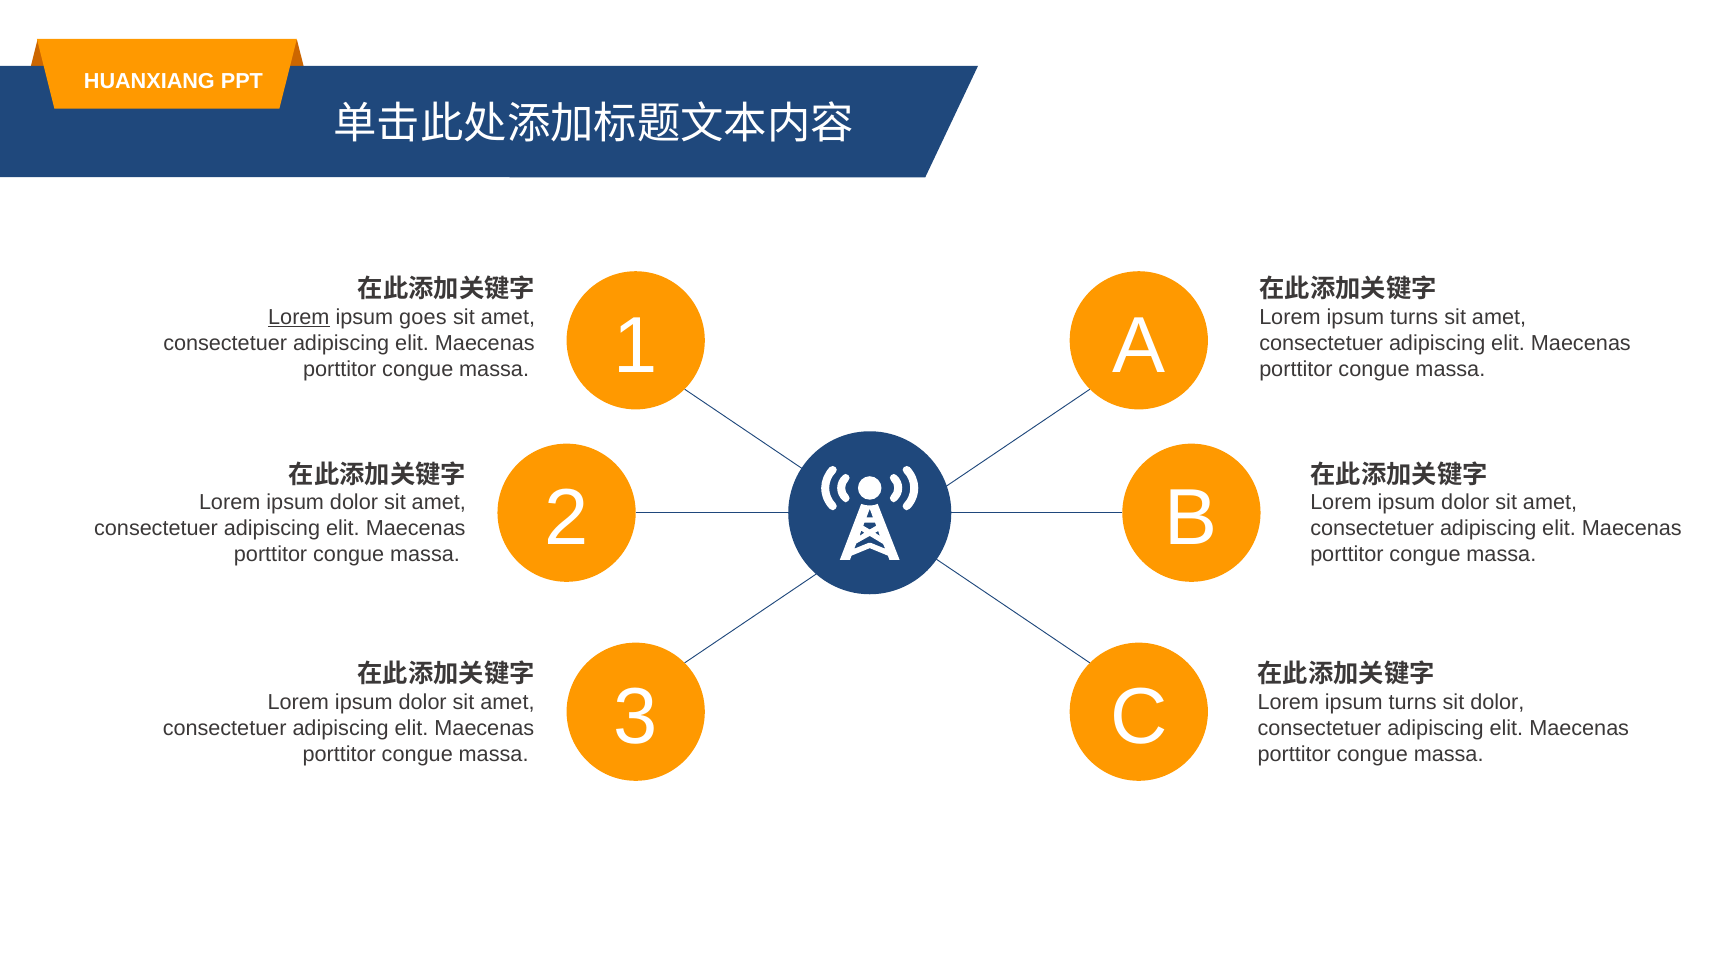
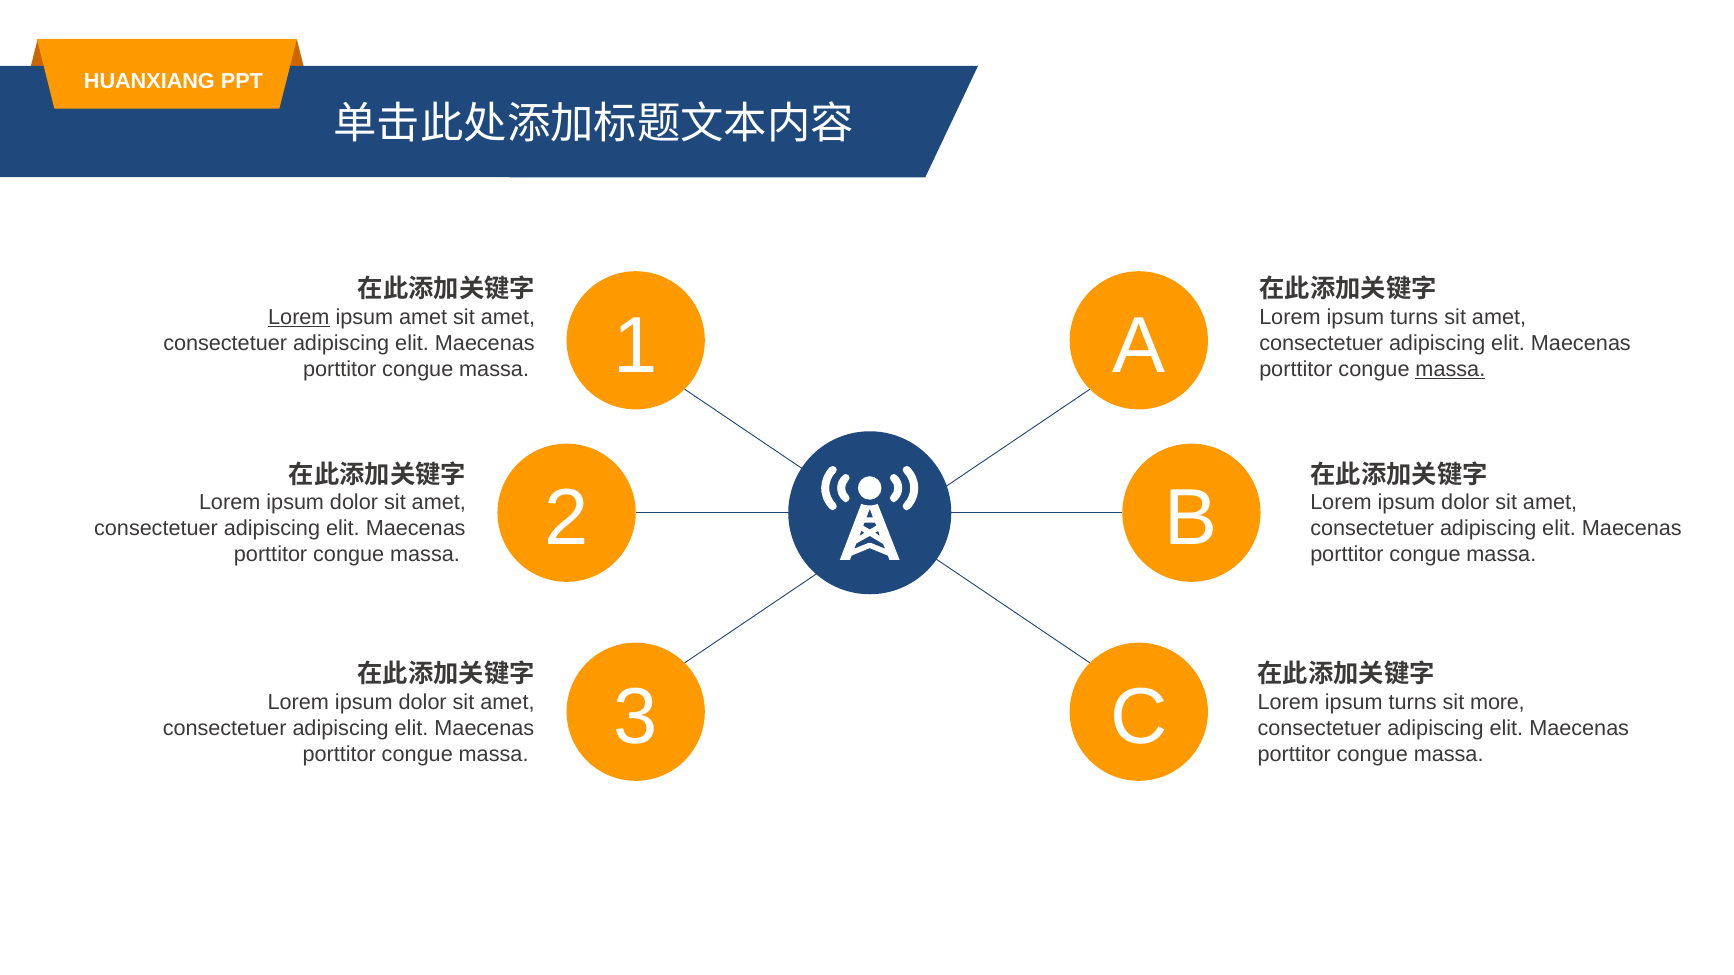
ipsum goes: goes -> amet (423, 318)
massa underline: none -> present (1450, 370)
sit dolor: dolor -> more (1497, 702)
